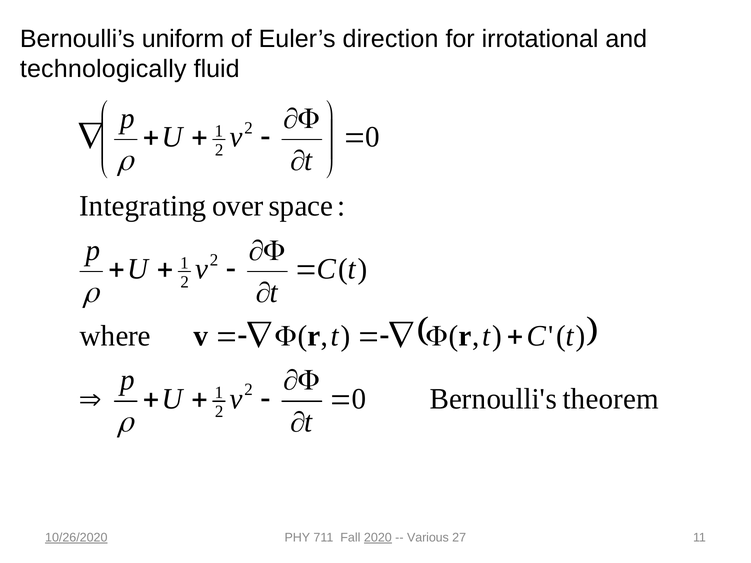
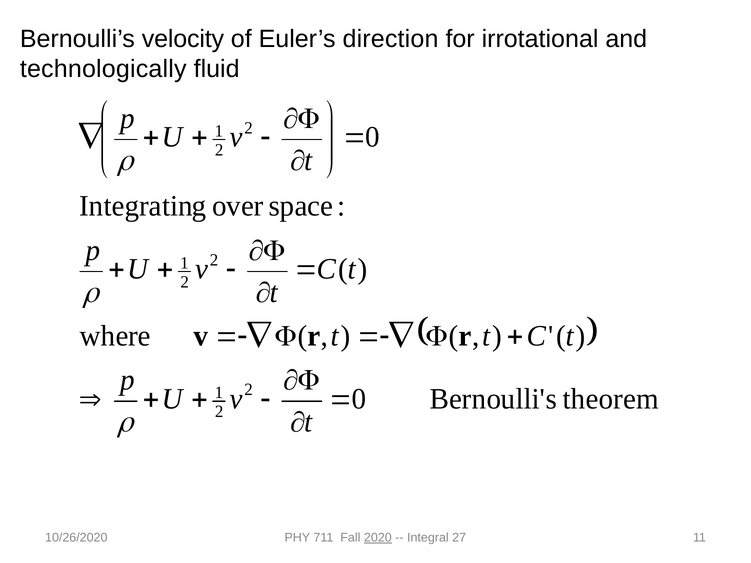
uniform: uniform -> velocity (183, 39)
10/26/2020 underline: present -> none (76, 538)
Various: Various -> Integral (428, 538)
